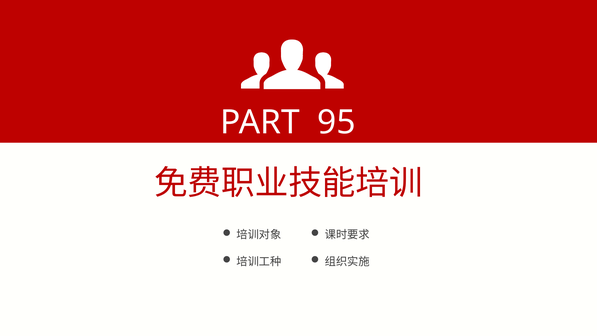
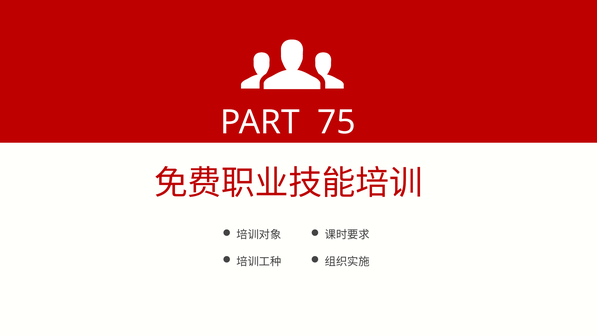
95: 95 -> 75 (336, 122)
